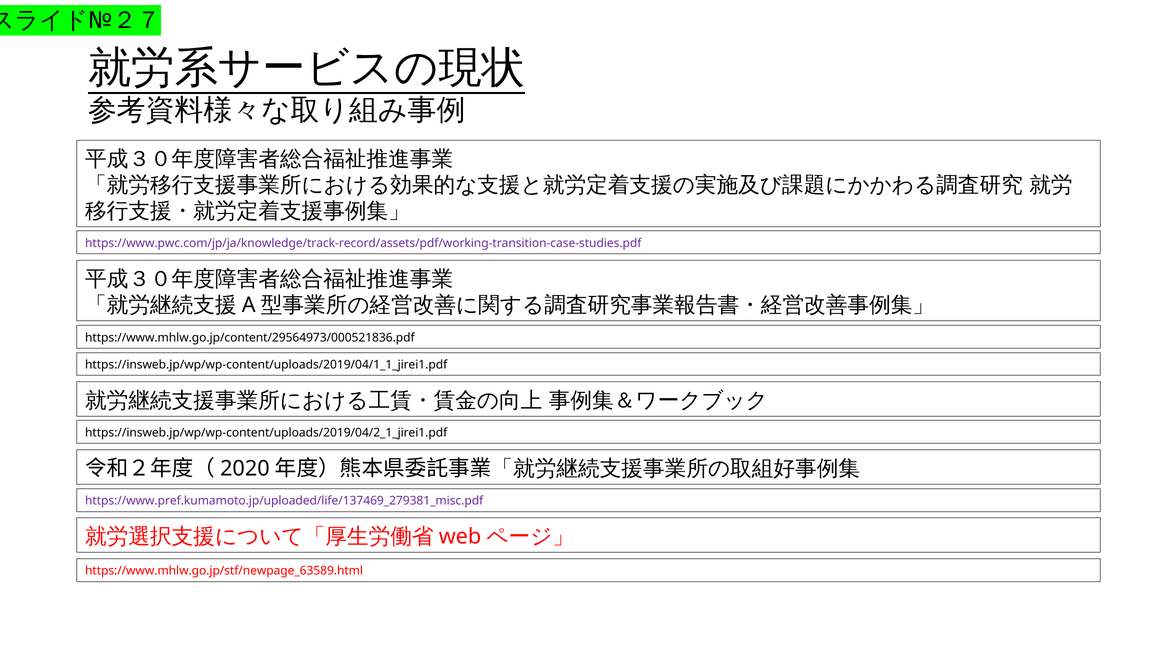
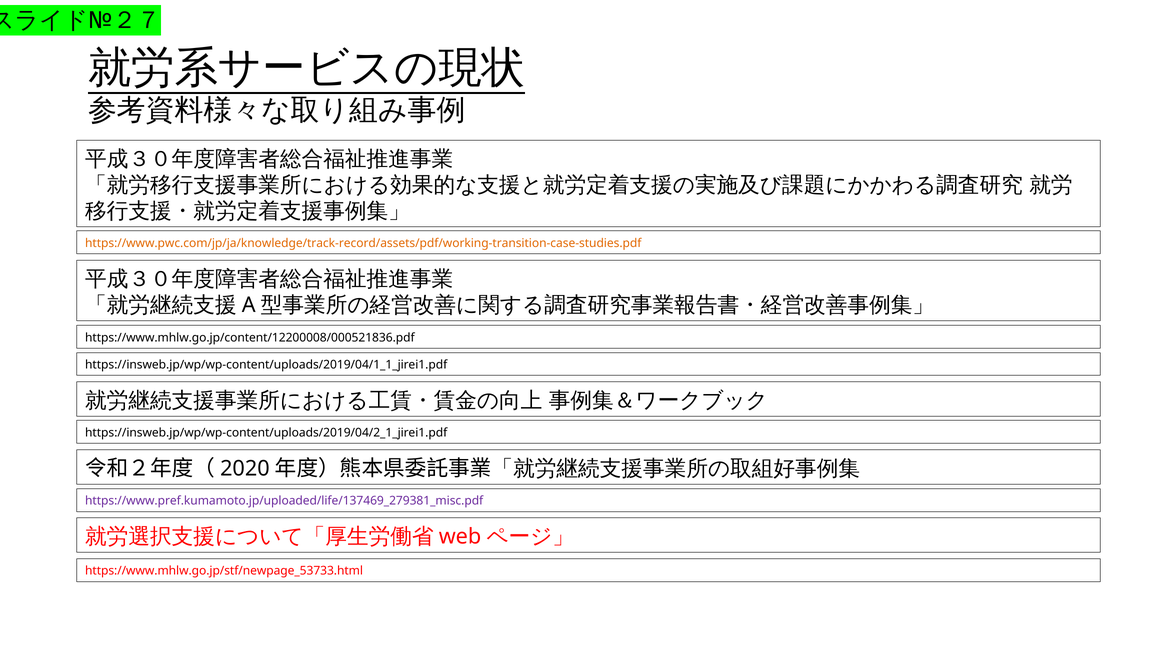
https://www.pwc.com/jp/ja/knowledge/track-record/assets/pdf/working-transition-case-studies.pdf colour: purple -> orange (363, 243)
https://www.mhlw.go.jp/content/29564973/000521836.pdf: https://www.mhlw.go.jp/content/29564973/000521836.pdf -> https://www.mhlw.go.jp/content/12200008/000521836.pdf (250, 338)
https://www.mhlw.go.jp/stf/newpage_63589.html: https://www.mhlw.go.jp/stf/newpage_63589.html -> https://www.mhlw.go.jp/stf/newpage_53733.html (224, 571)
